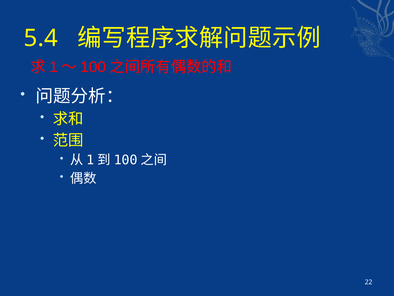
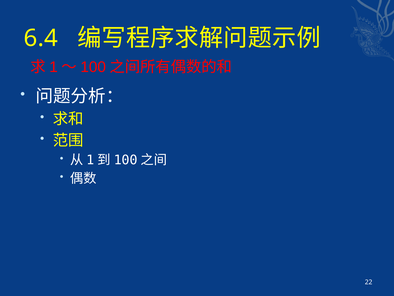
5.4: 5.4 -> 6.4 (41, 38)
